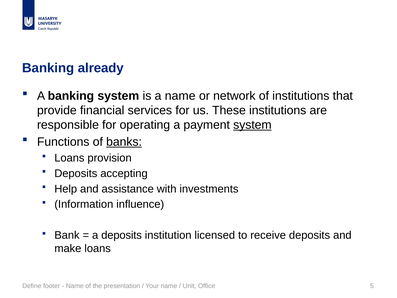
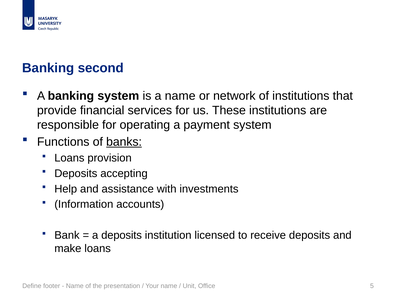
already: already -> second (101, 68)
system underline: present -> none (252, 125)
influence: influence -> accounts (140, 204)
